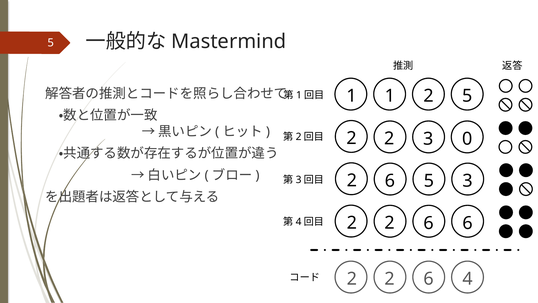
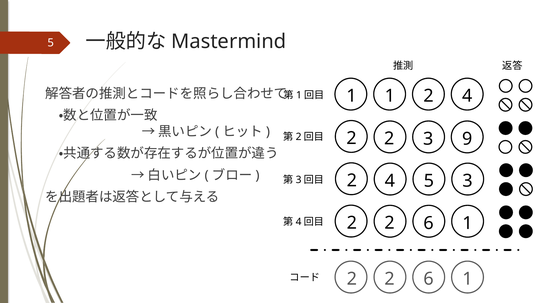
1 5: 5 -> 4 (467, 96)
0: 0 -> 9 (467, 139)
6: 6 -> 4 (390, 181)
6: 6 -> 1 (468, 223)
4: 4 -> 1 (468, 279)
